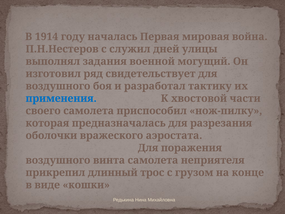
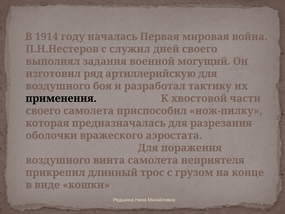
дней улицы: улицы -> своего (200, 49)
свидетельствует: свидетельствует -> артиллерийскую (151, 74)
применения colour: blue -> black (61, 98)
